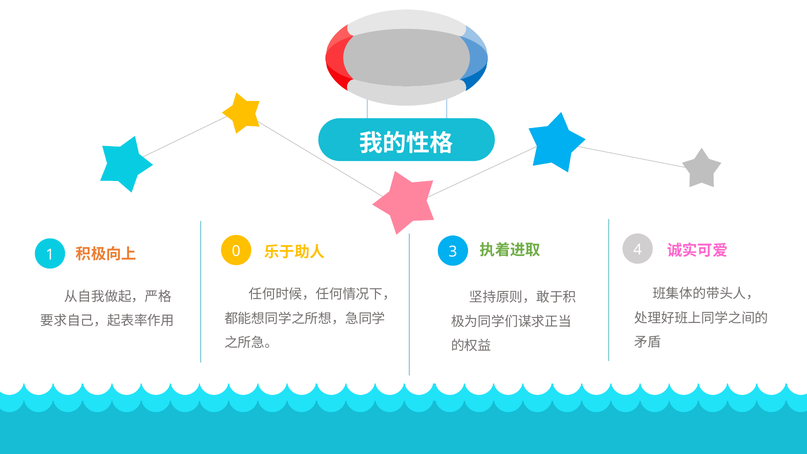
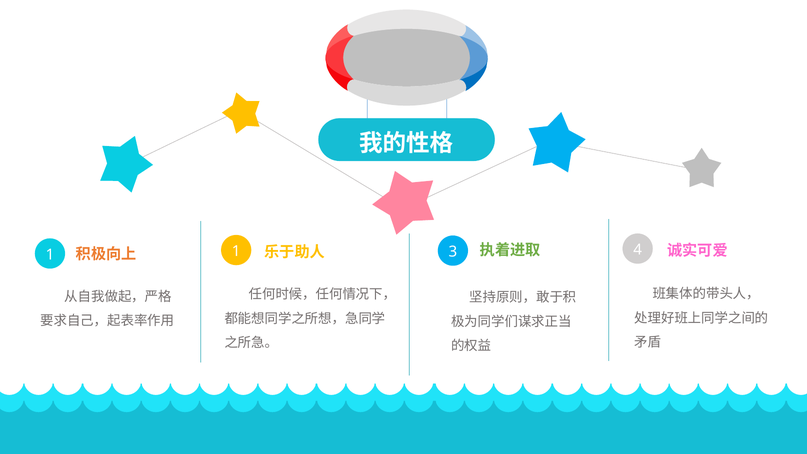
1 0: 0 -> 1 (236, 251)
